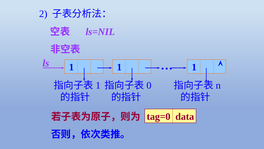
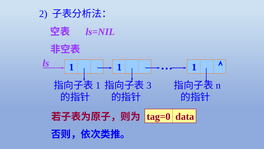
0: 0 -> 3 (149, 85)
